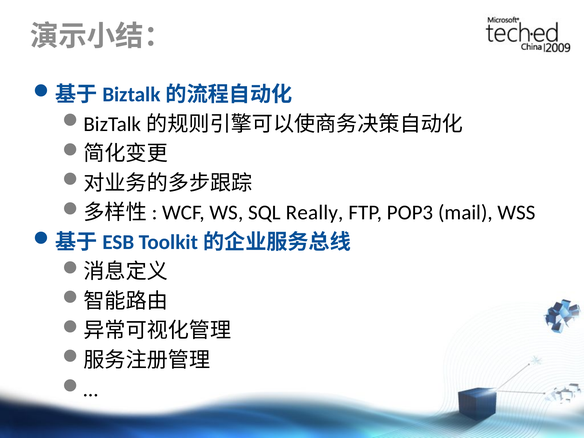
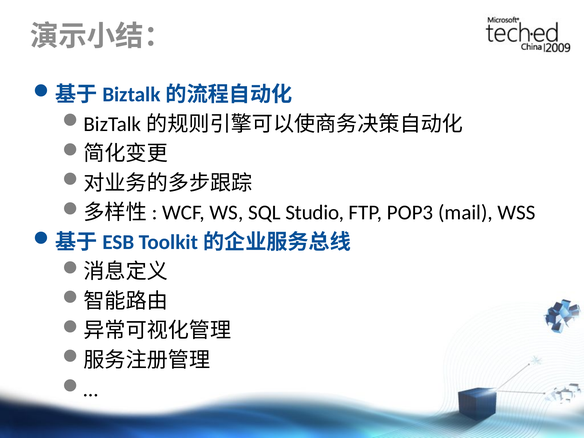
Really: Really -> Studio (315, 213)
